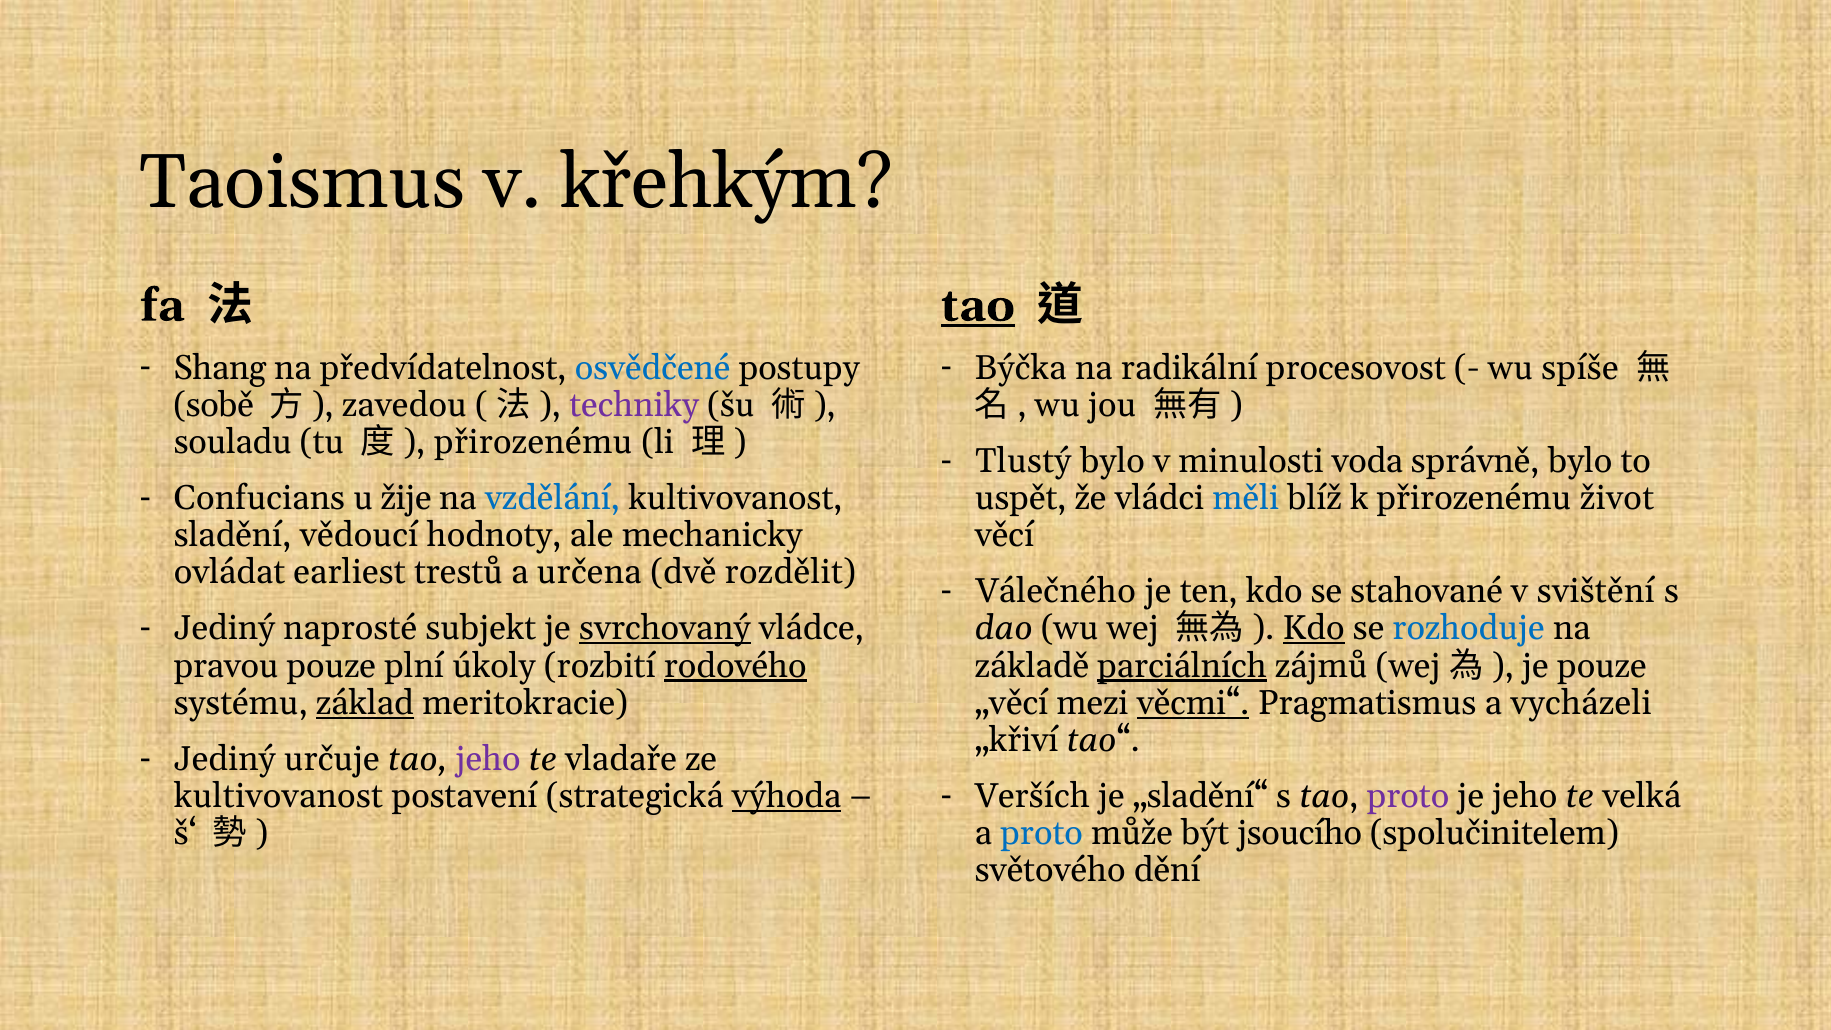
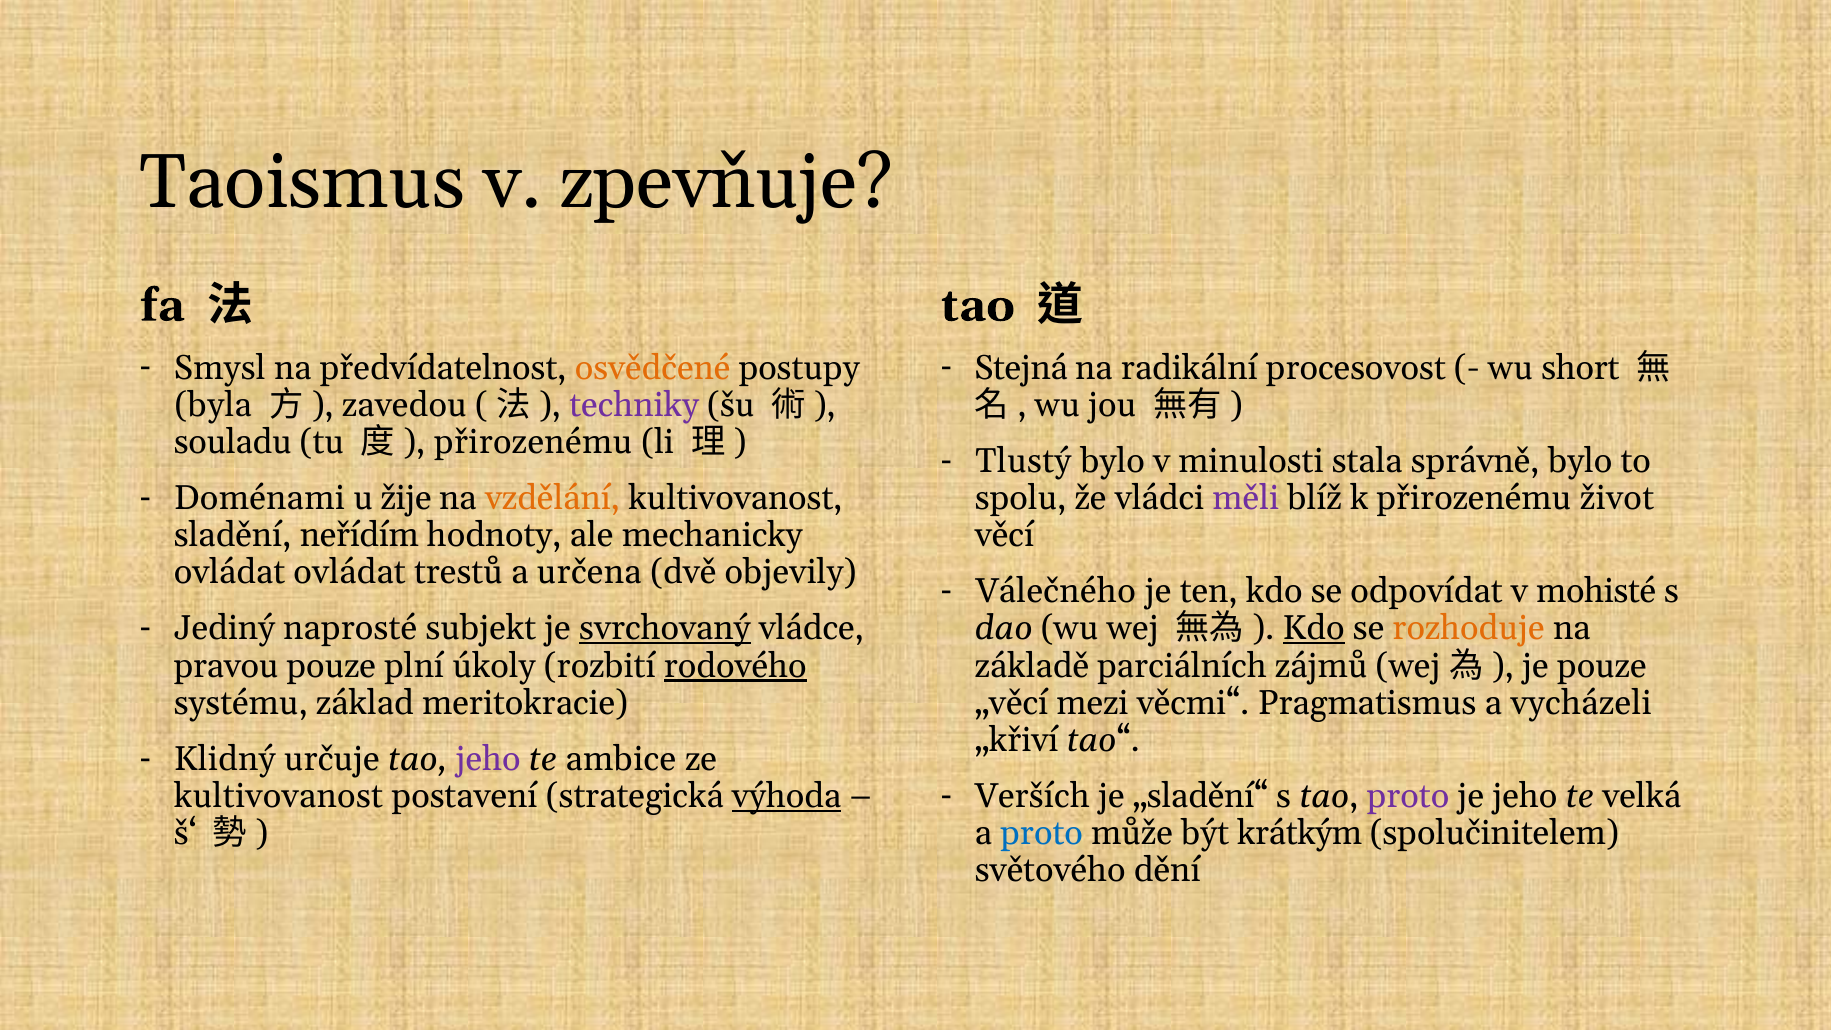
křehkým: křehkým -> zpevňuje (727, 182)
tao underline: present -> none (978, 305)
Shang: Shang -> Smysl (220, 368)
osvědčené colour: blue -> orange (653, 368)
Býčka: Býčka -> Stejná (1021, 368)
spíše: spíše -> short (1580, 368)
sobě: sobě -> byla (213, 405)
voda: voda -> stala (1367, 461)
Confucians: Confucians -> Doménami (259, 498)
vzdělání colour: blue -> orange (553, 498)
uspět: uspět -> spolu (1021, 498)
měli colour: blue -> purple (1246, 498)
vědoucí: vědoucí -> neřídím (359, 535)
ovládat earliest: earliest -> ovládat (350, 572)
rozdělit: rozdělit -> objevily (791, 572)
stahované: stahované -> odpovídat (1427, 591)
svištění: svištění -> mohisté (1596, 591)
rozhoduje colour: blue -> orange (1469, 629)
parciálních underline: present -> none (1182, 666)
základ underline: present -> none (365, 703)
věcmi“ underline: present -> none (1193, 703)
Jediný: Jediný -> Klidný (225, 759)
vladaře: vladaře -> ambice (621, 759)
jsoucího: jsoucího -> krátkým (1300, 833)
